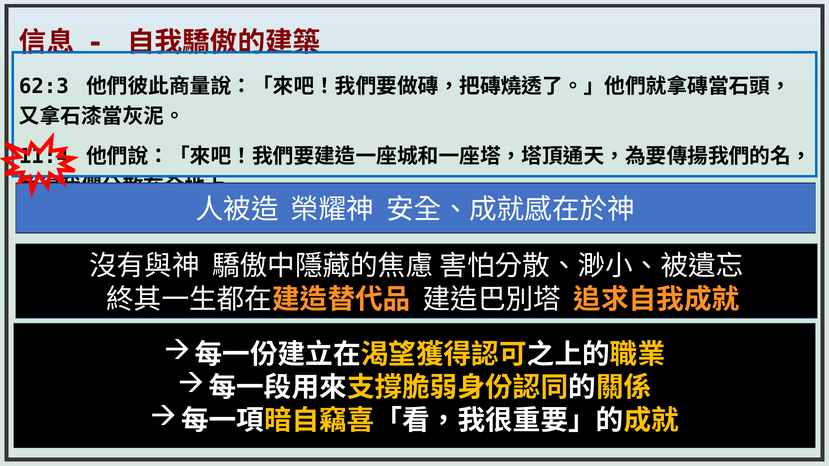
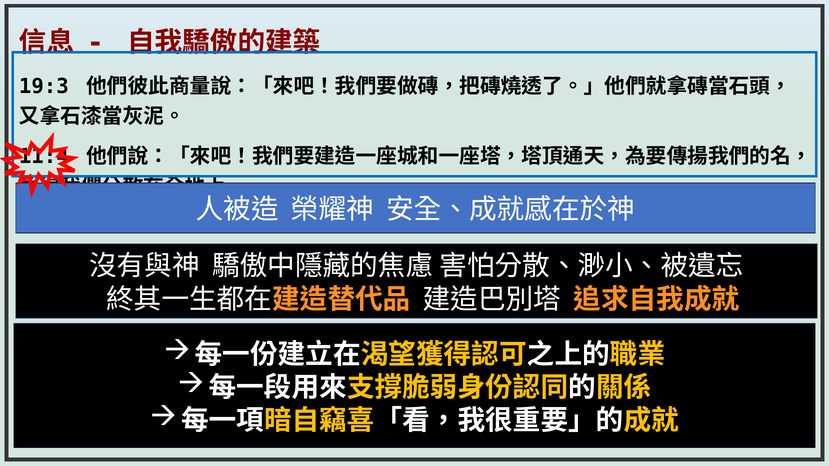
62:3: 62:3 -> 19:3 (44, 86)
